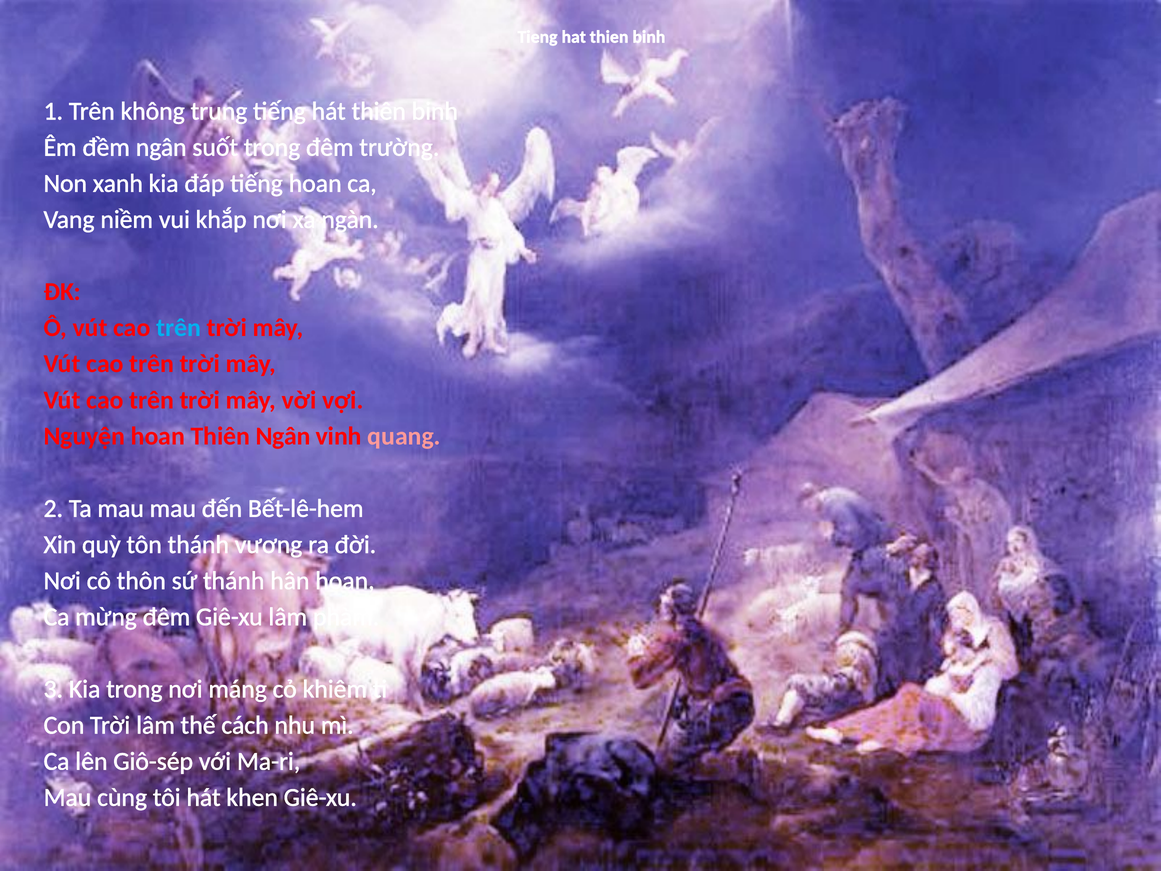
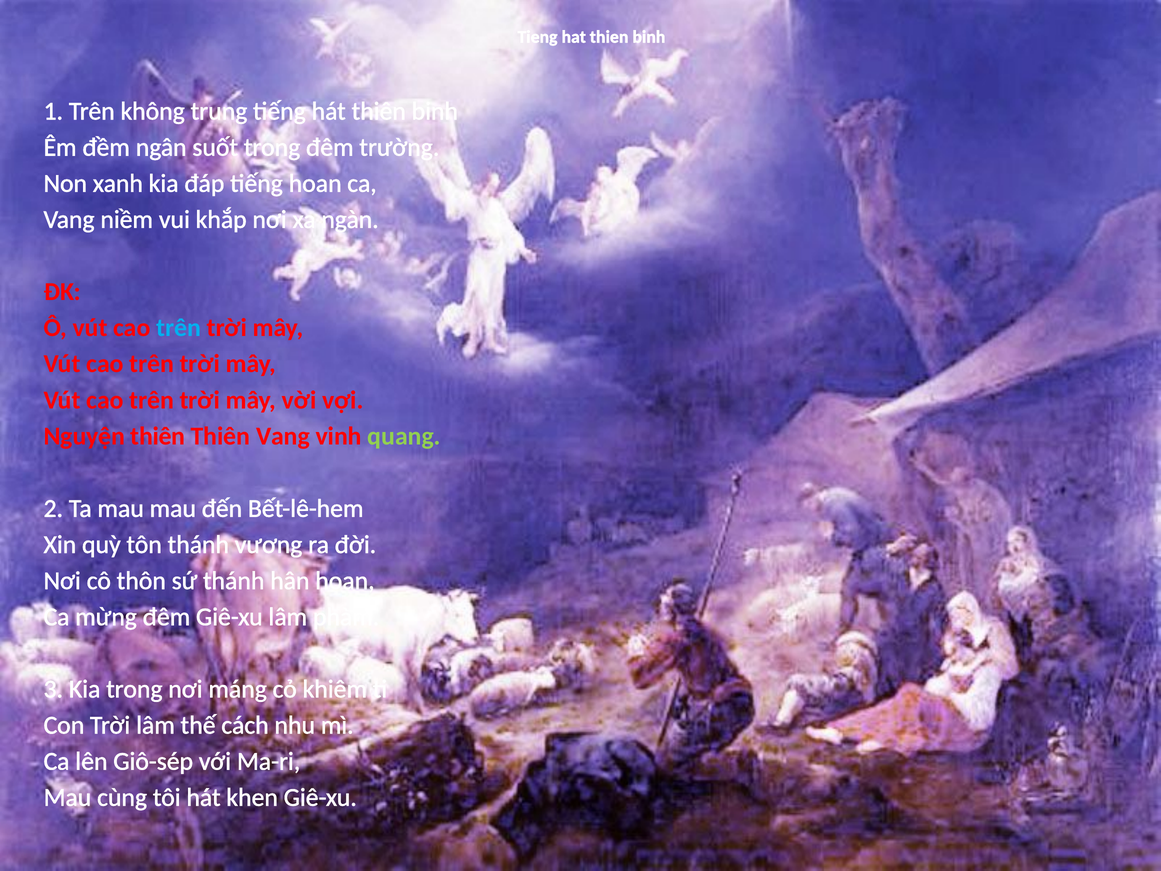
Nguyện hoan: hoan -> thiên (158, 436)
Thiên Ngân: Ngân -> Vang (283, 436)
quang colour: pink -> light green (404, 436)
